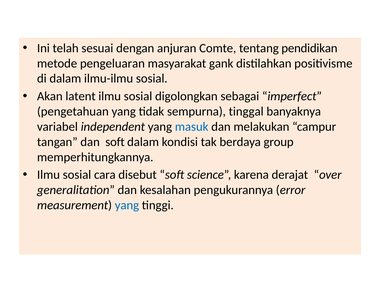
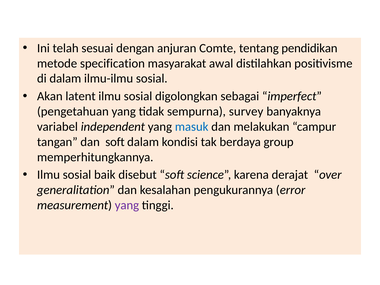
pengeluaran: pengeluaran -> specification (112, 63)
gank: gank -> awal (221, 63)
tinggal: tinggal -> survey (246, 111)
cara: cara -> baik (105, 175)
yang colour: blue -> purple (127, 205)
